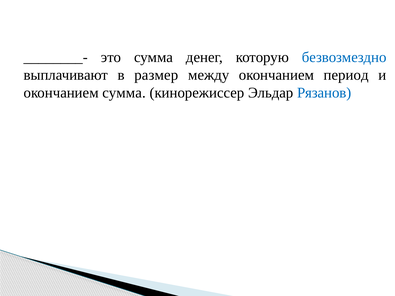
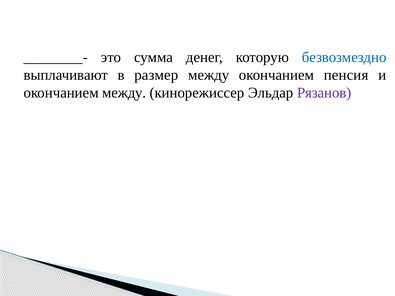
период: период -> пенсия (346, 75)
окончанием сумма: сумма -> между (124, 93)
Рязанов colour: blue -> purple (324, 93)
